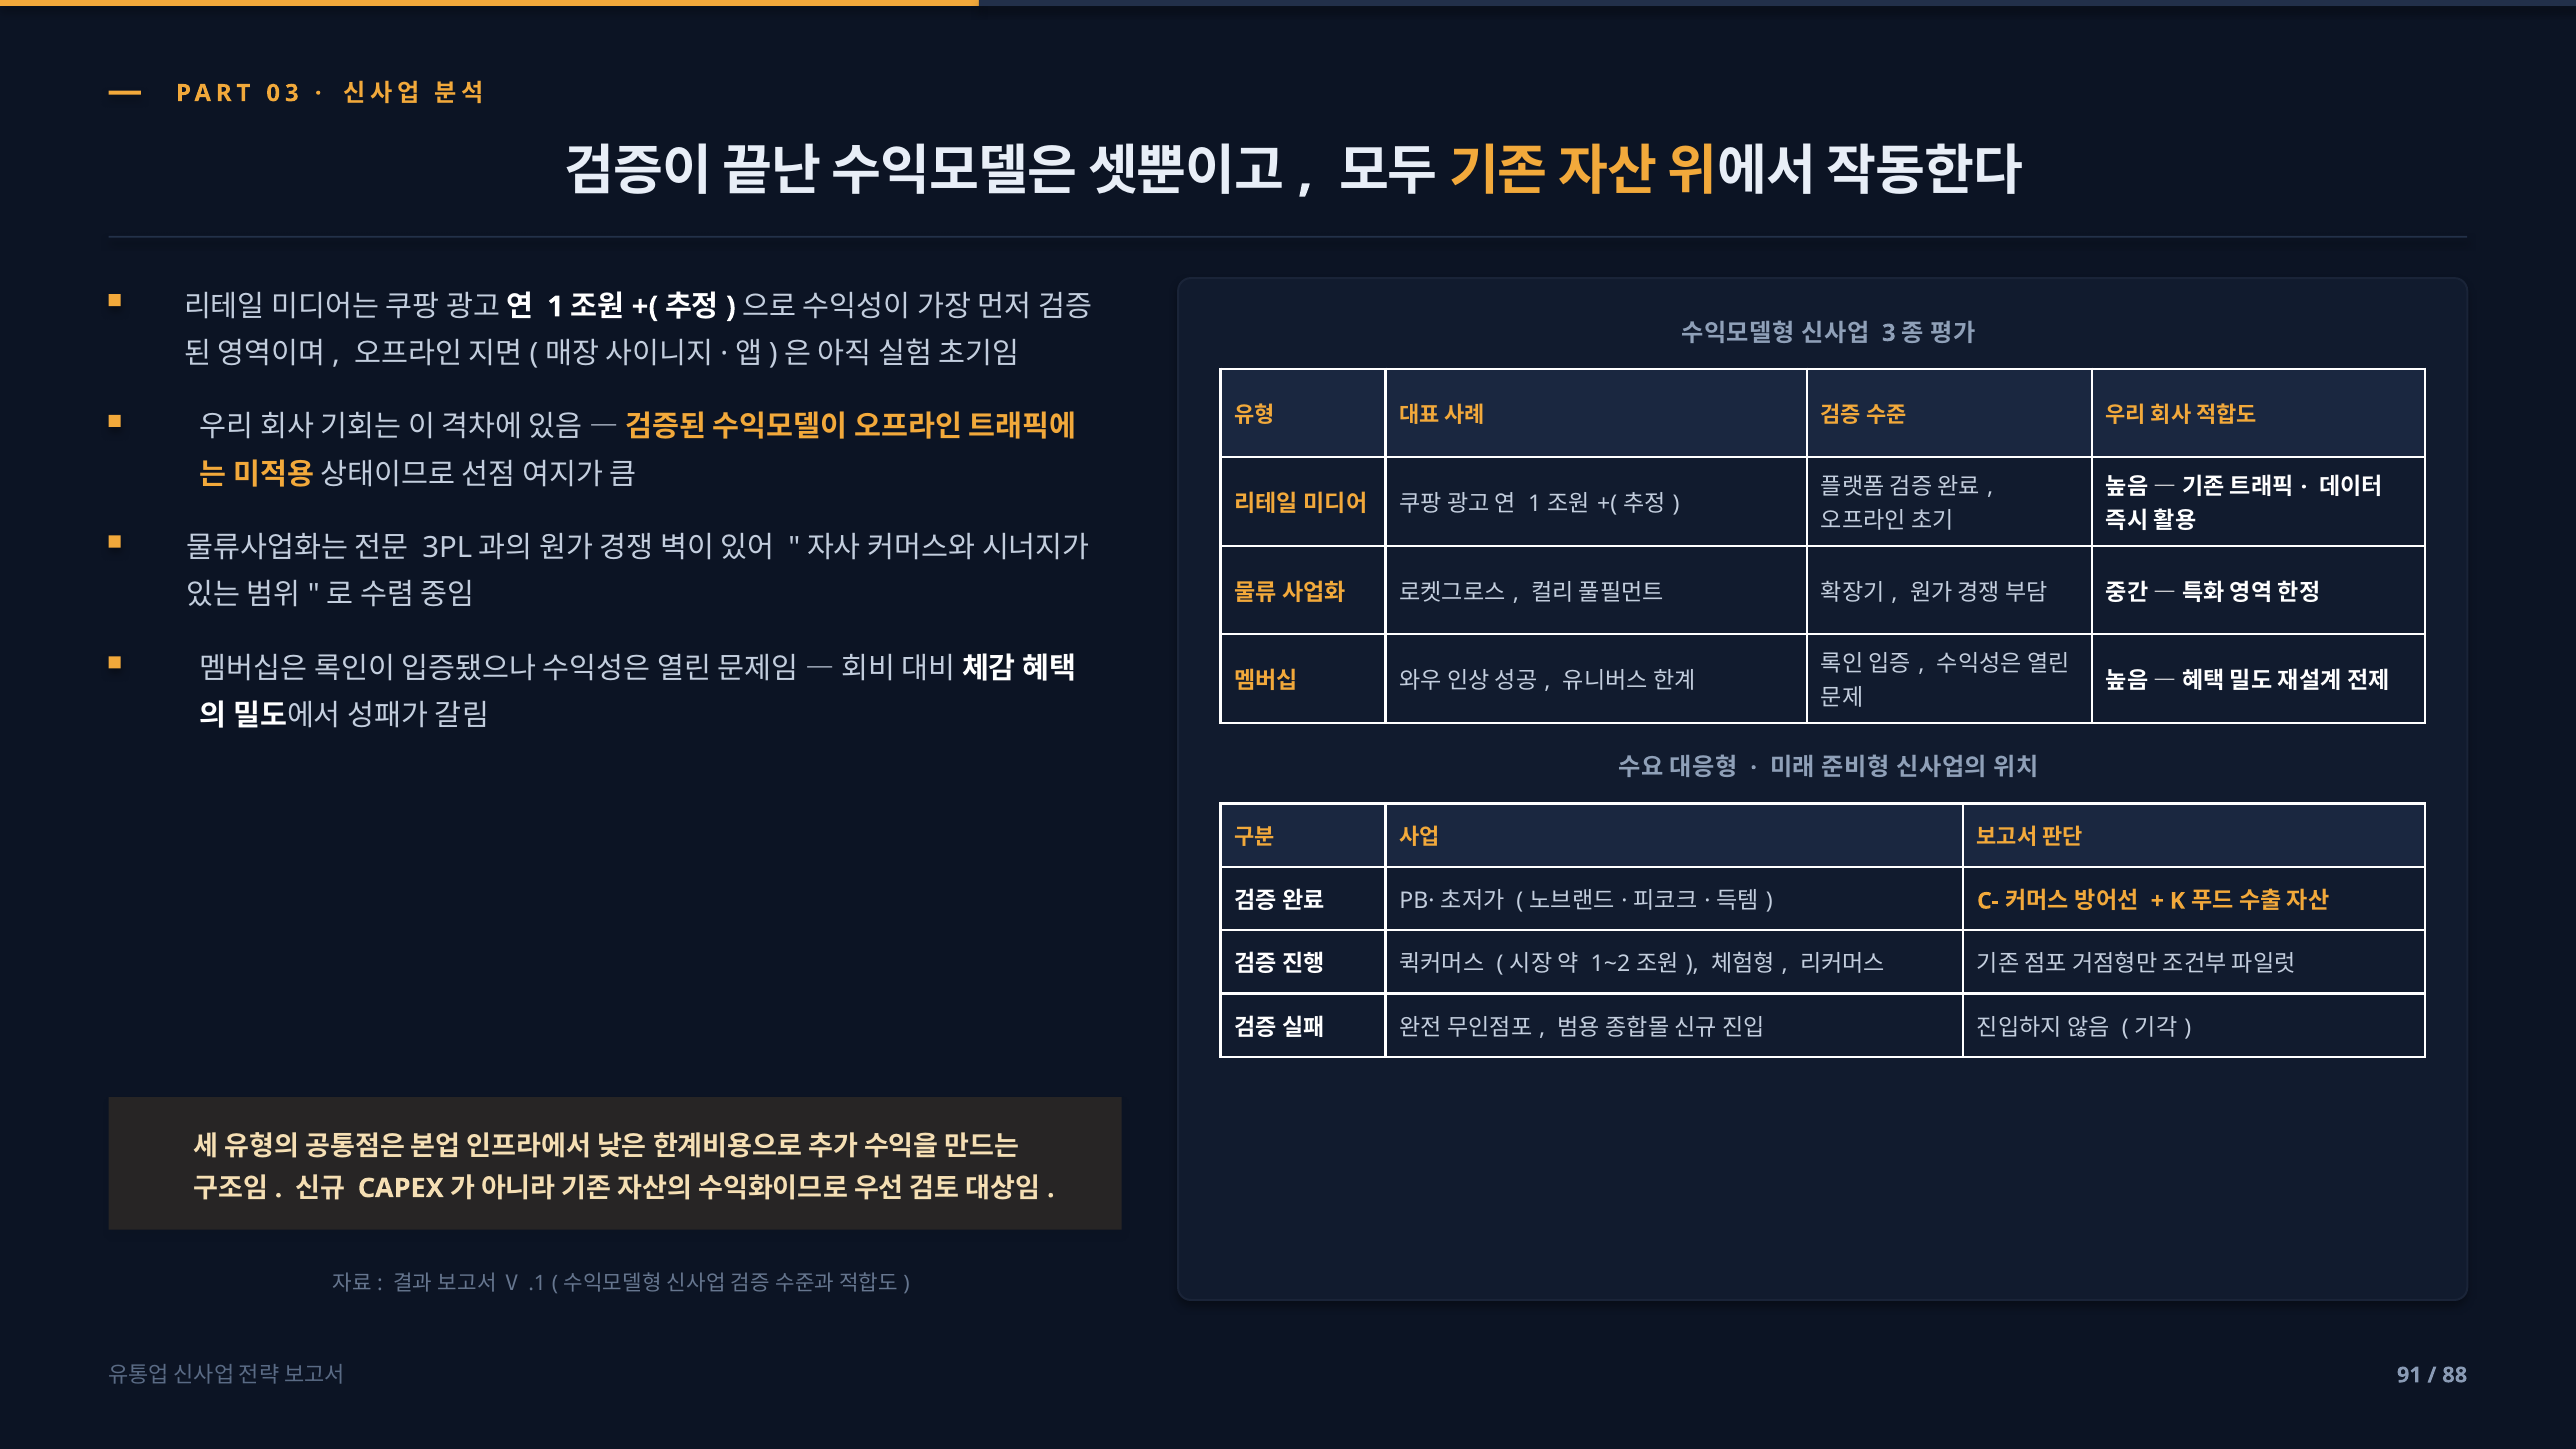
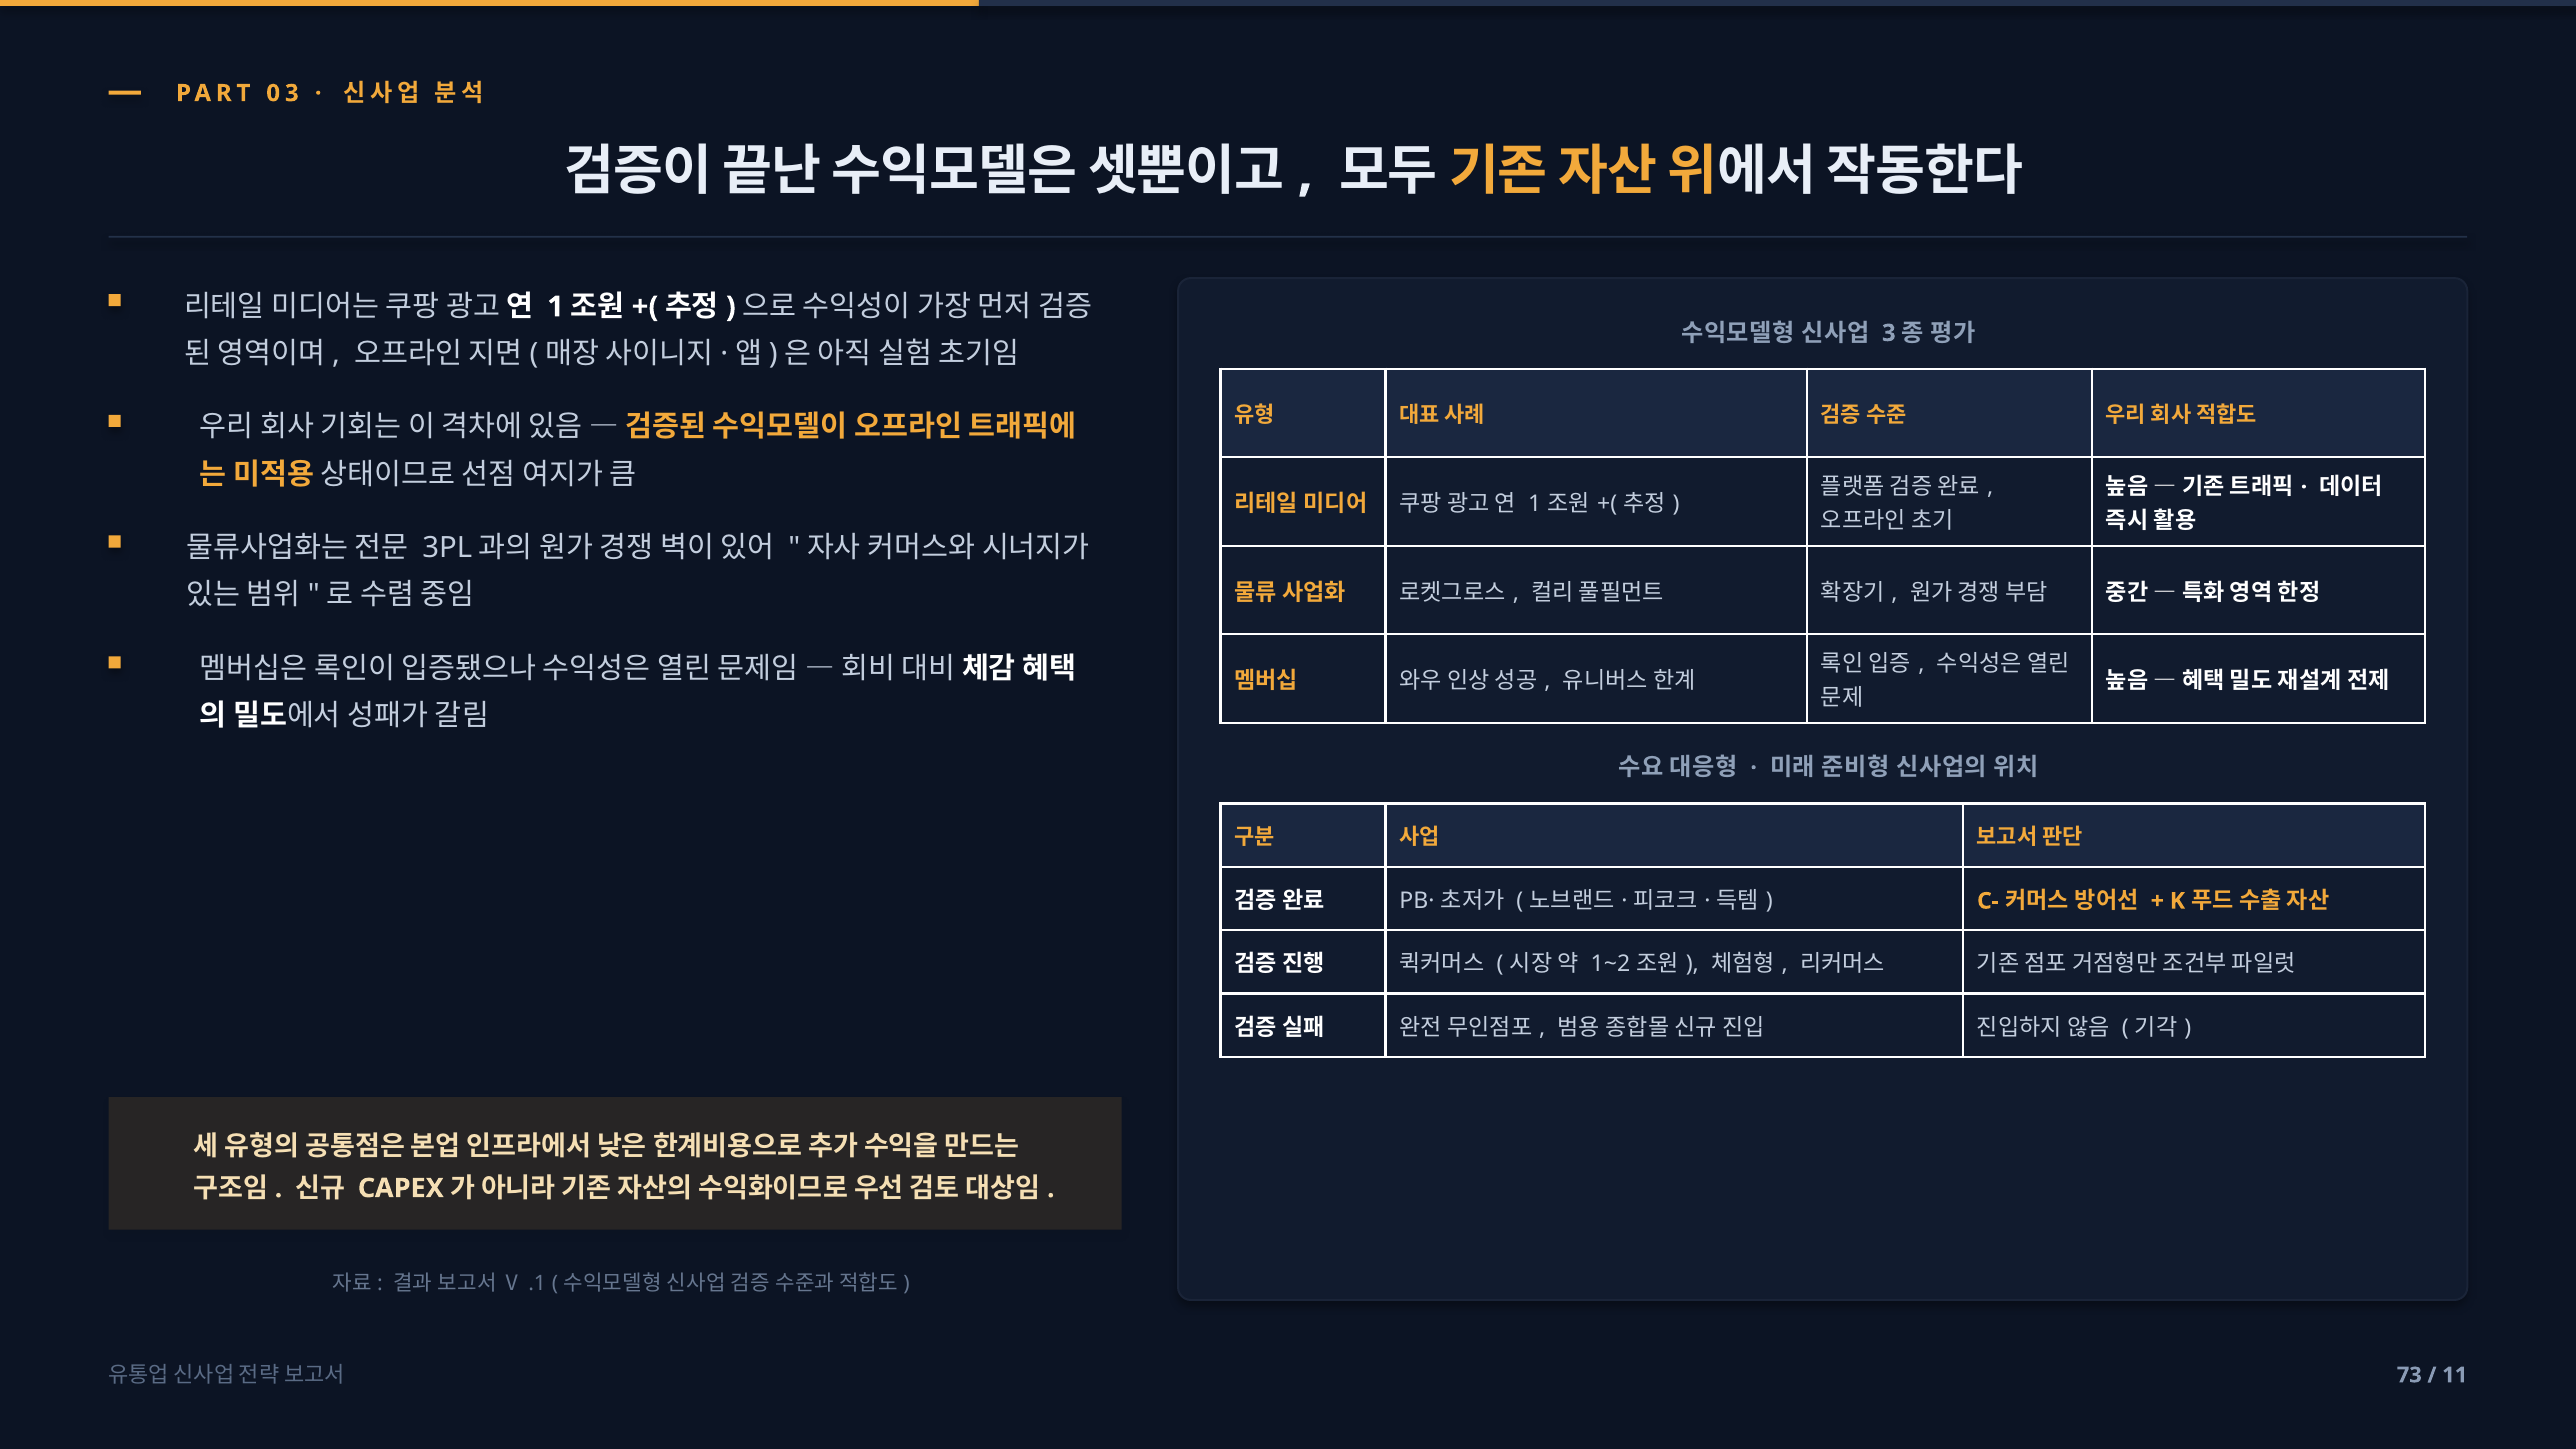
91: 91 -> 73 (2409, 1375)
88: 88 -> 11 (2455, 1375)
